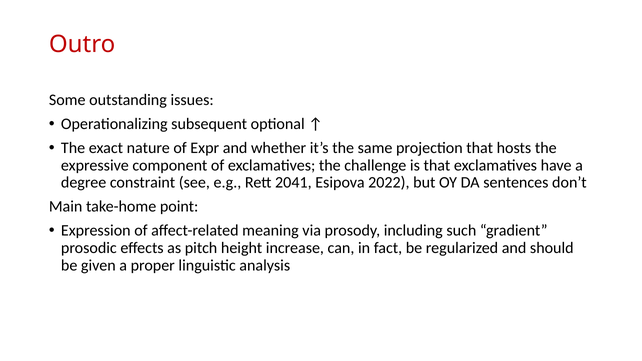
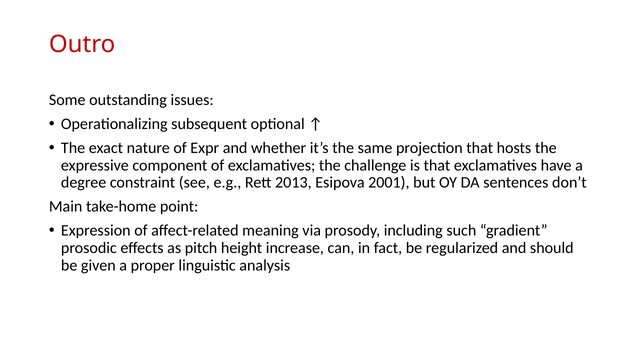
2041: 2041 -> 2013 (293, 183)
2022: 2022 -> 2001 (389, 183)
